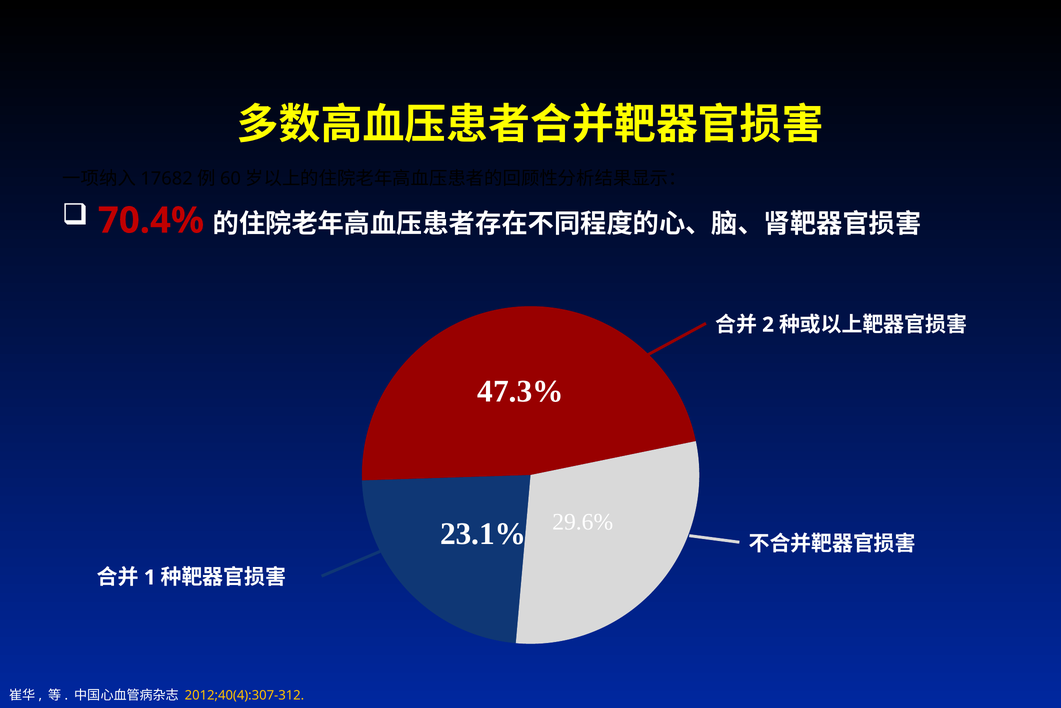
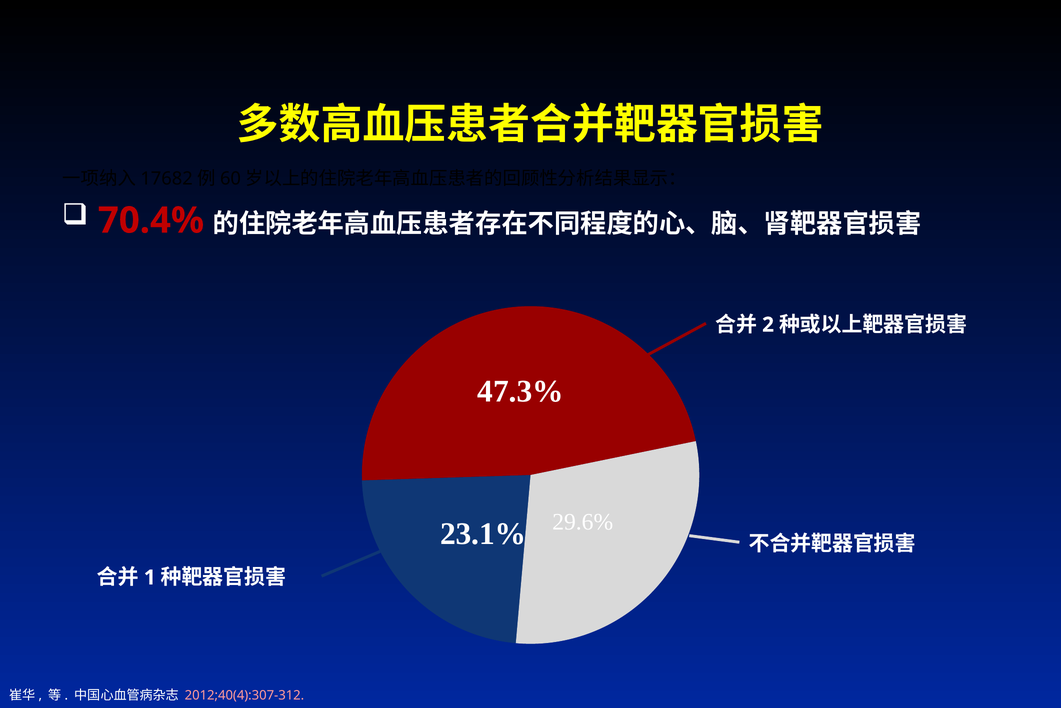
2012;40(4):307-312 colour: yellow -> pink (244, 695)
